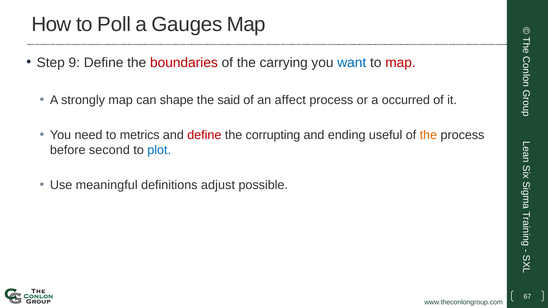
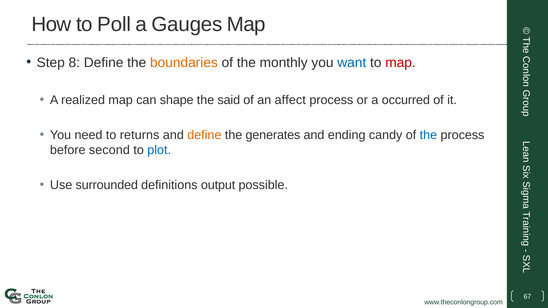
9: 9 -> 8 (74, 63)
boundaries colour: red -> orange (184, 63)
carrying: carrying -> monthly (284, 63)
strongly: strongly -> realized (83, 100)
metrics: metrics -> returns (140, 135)
define colour: red -> orange (204, 135)
corrupting: corrupting -> generates (273, 135)
useful: useful -> candy (386, 135)
the colour: orange -> blue (428, 135)
meaningful: meaningful -> surrounded (107, 185)
adjust: adjust -> output (218, 185)
